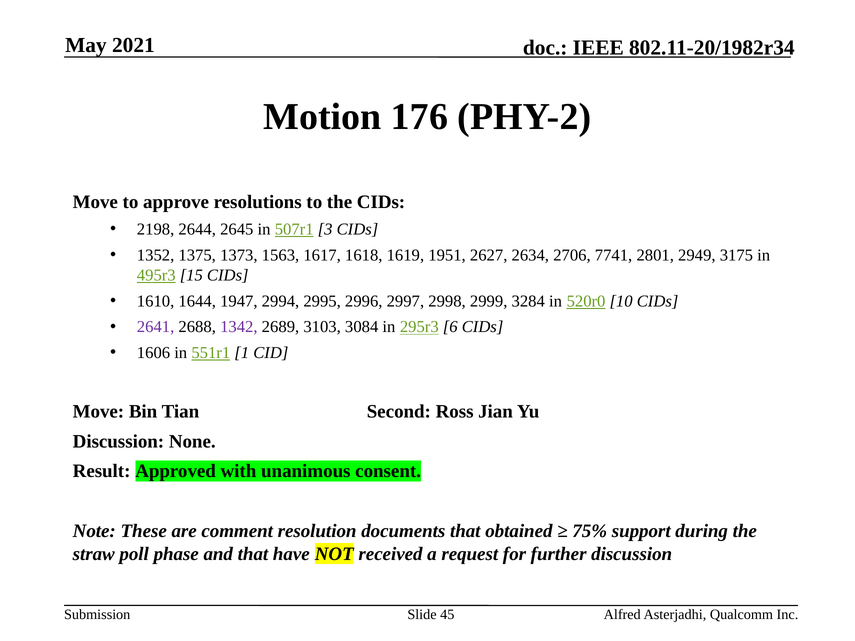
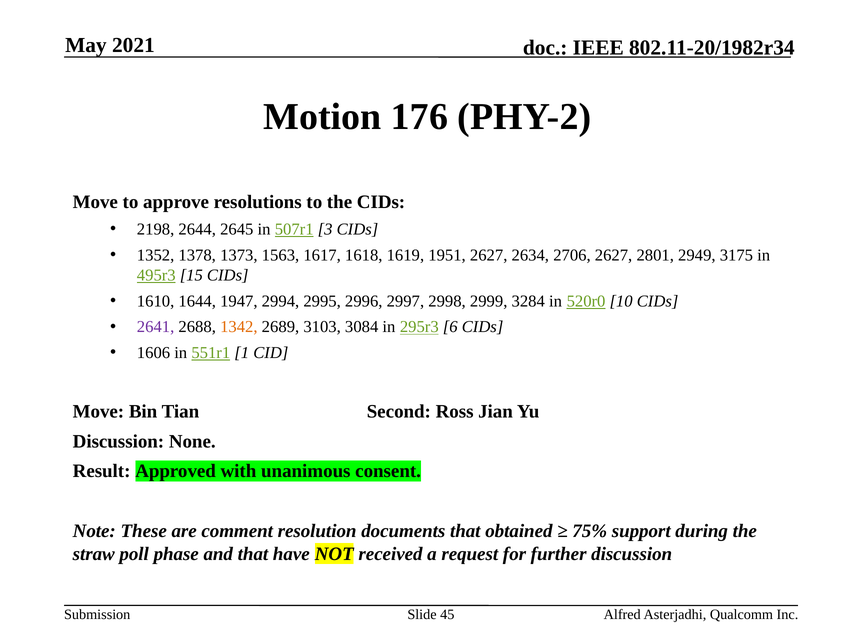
1375: 1375 -> 1378 (197, 255)
2706 7741: 7741 -> 2627 (614, 255)
1342 colour: purple -> orange (239, 327)
